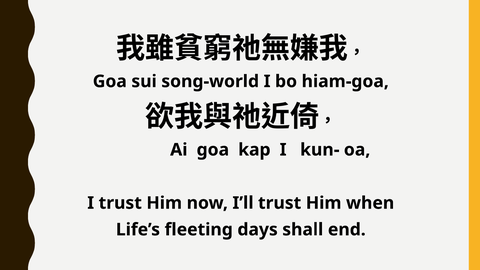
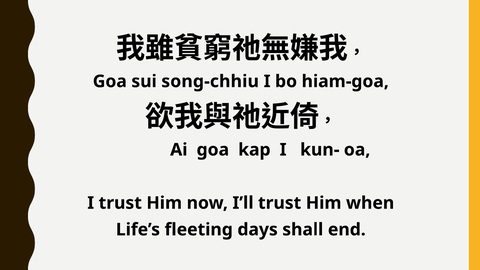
song-world: song-world -> song-chhiu (210, 81)
